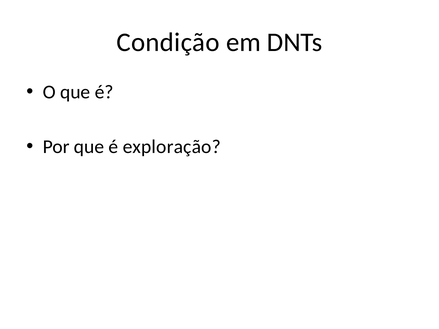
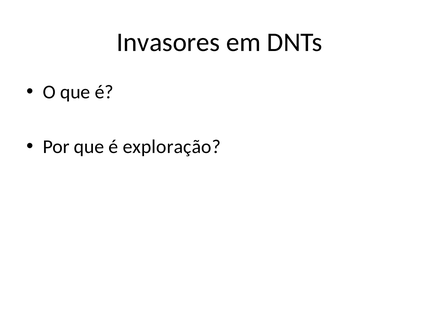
Condição: Condição -> Invasores (168, 42)
